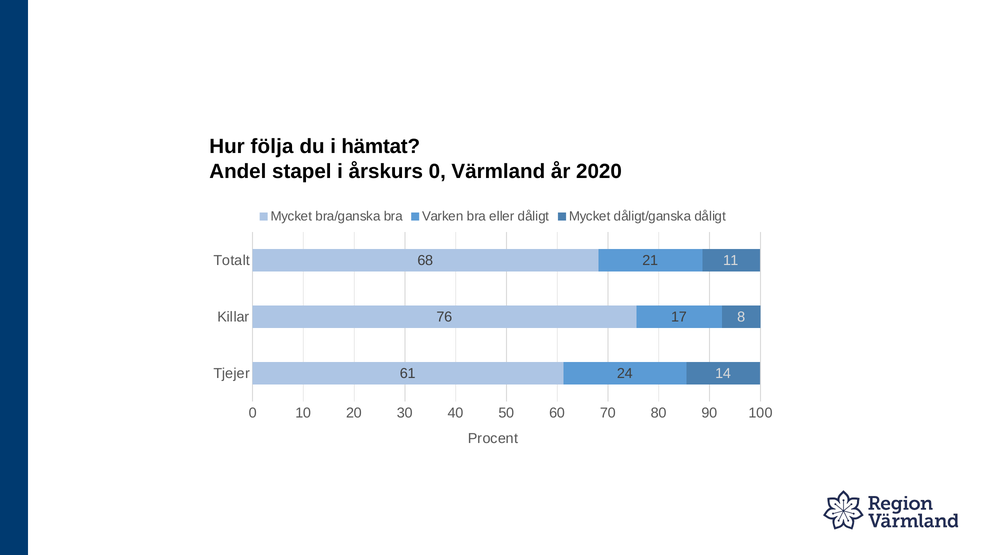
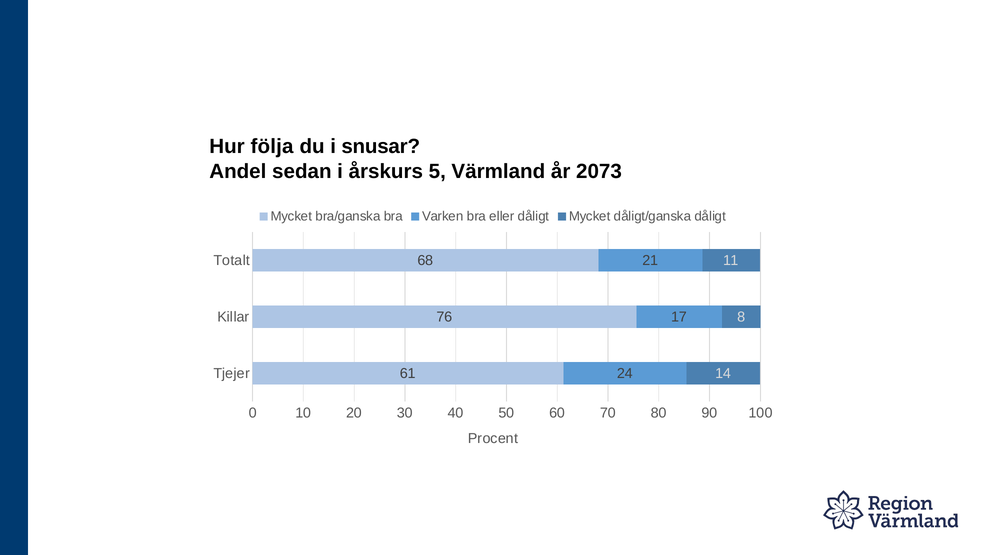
hämtat: hämtat -> snusar (381, 147)
stapel: stapel -> sedan (302, 171)
årskurs 0: 0 -> 5 (437, 171)
2020: 2020 -> 2073 (599, 171)
